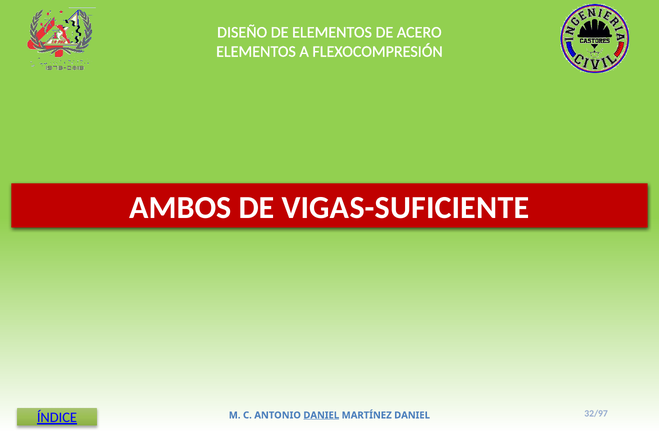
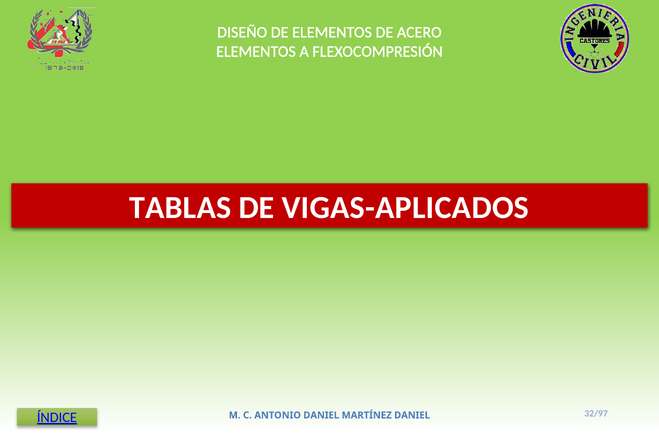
AMBOS: AMBOS -> TABLAS (180, 208)
VIGAS-SUFICIENTE: VIGAS-SUFICIENTE -> VIGAS-APLICADOS (405, 208)
DANIEL underline: present -> none (321, 415)
